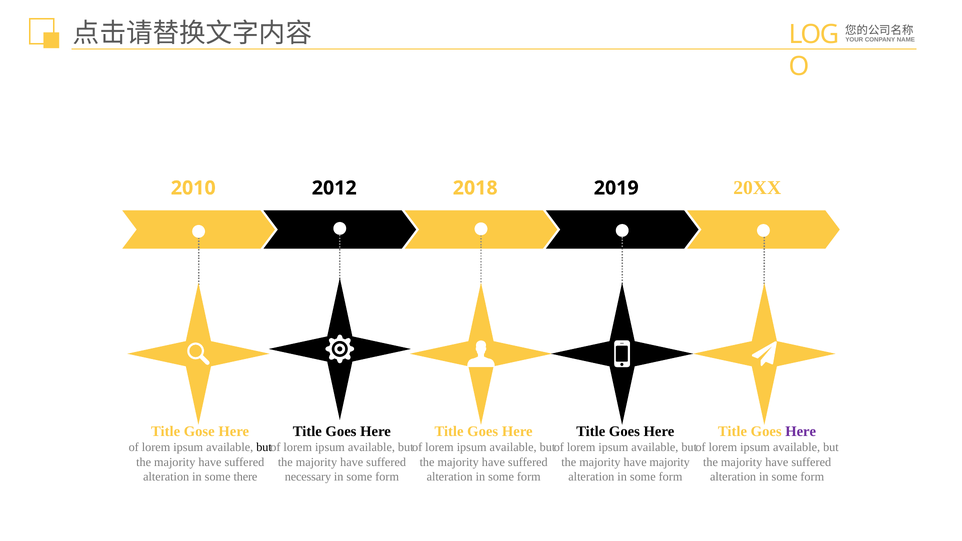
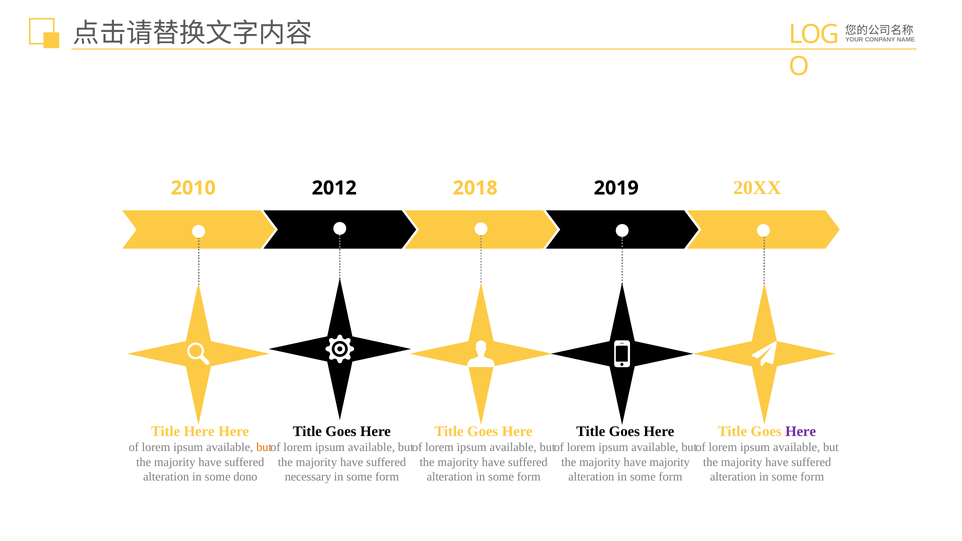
Title Gose: Gose -> Here (199, 432)
but colour: black -> orange (264, 448)
there: there -> dono (245, 477)
